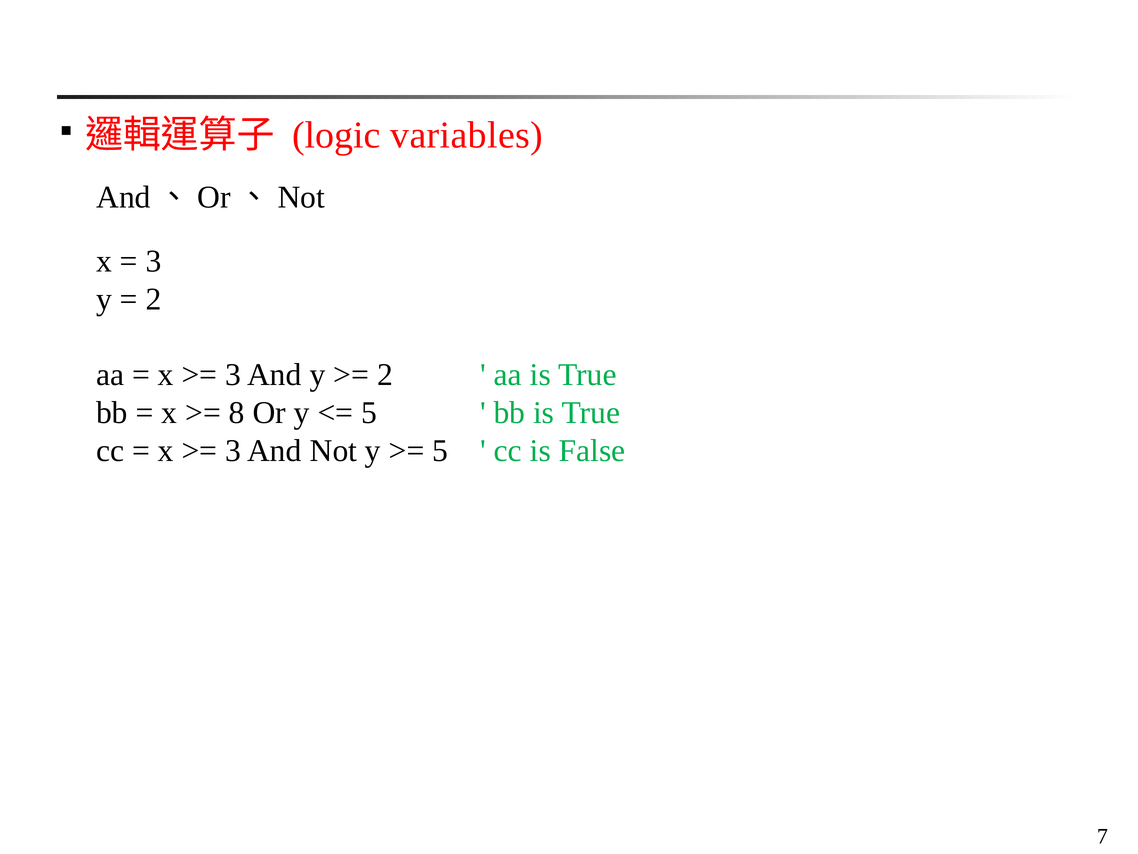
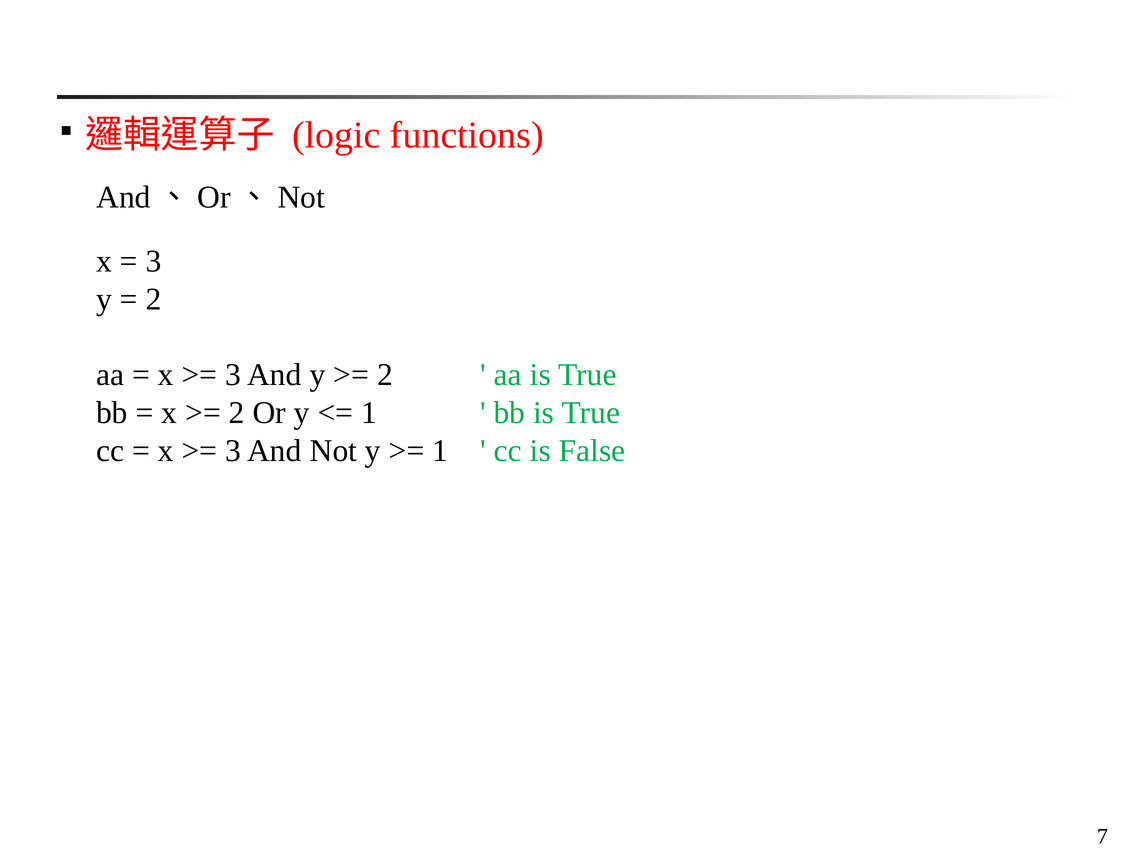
variables: variables -> functions (467, 135)
8: 8 -> 2 (237, 413)
5: 5 -> 1 (369, 413)
5: 5 -> 1 (440, 451)
